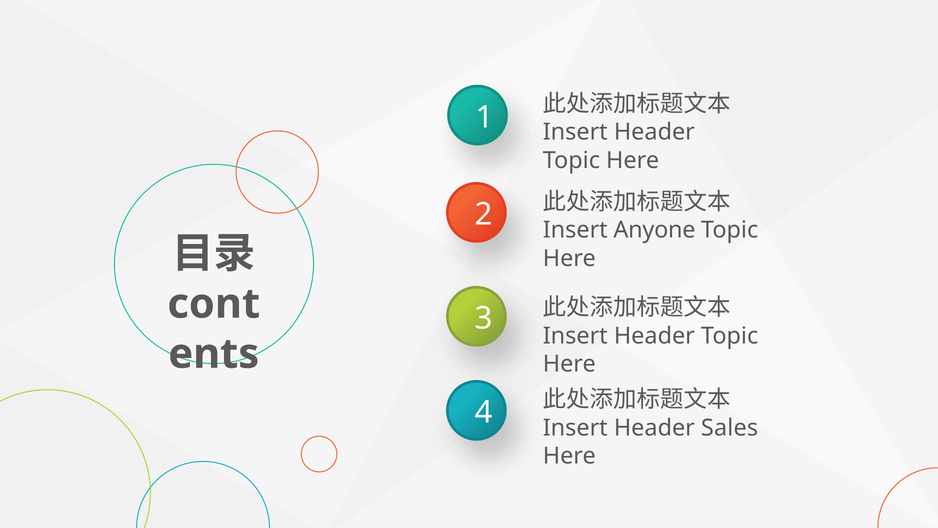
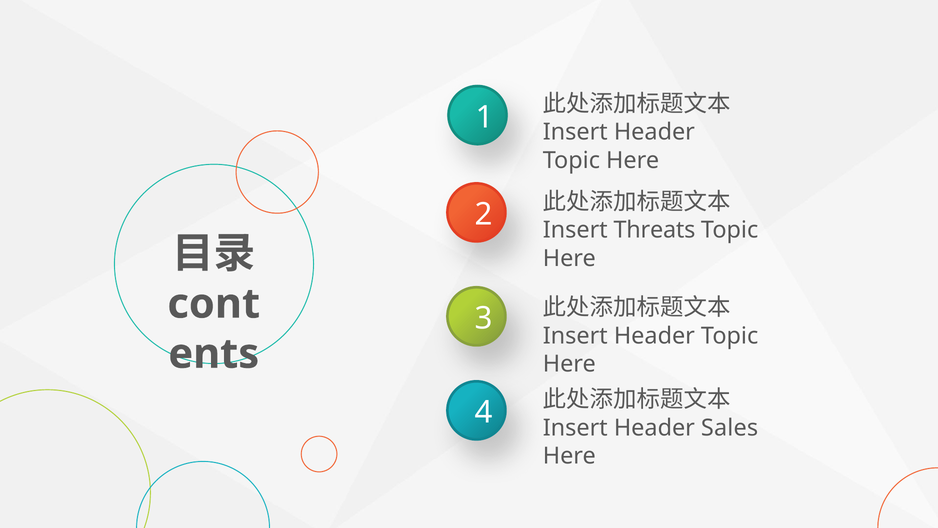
Anyone: Anyone -> Threats (655, 230)
